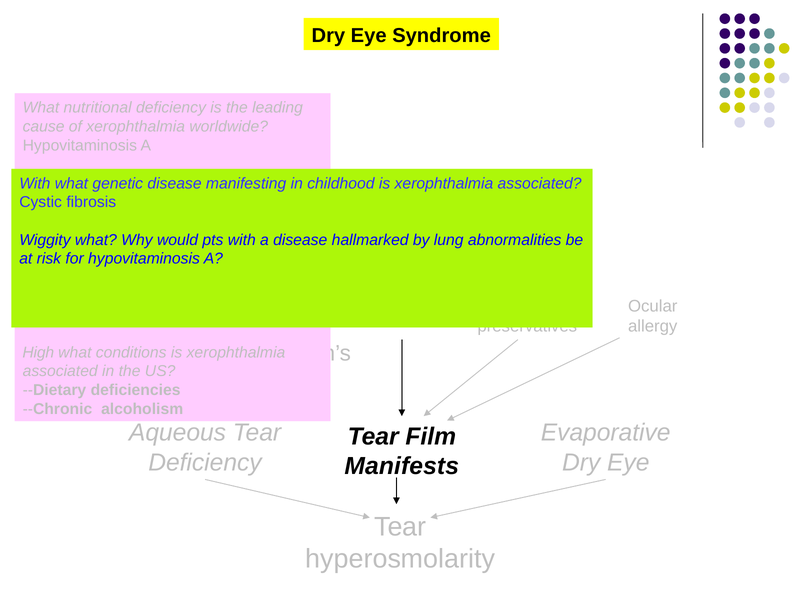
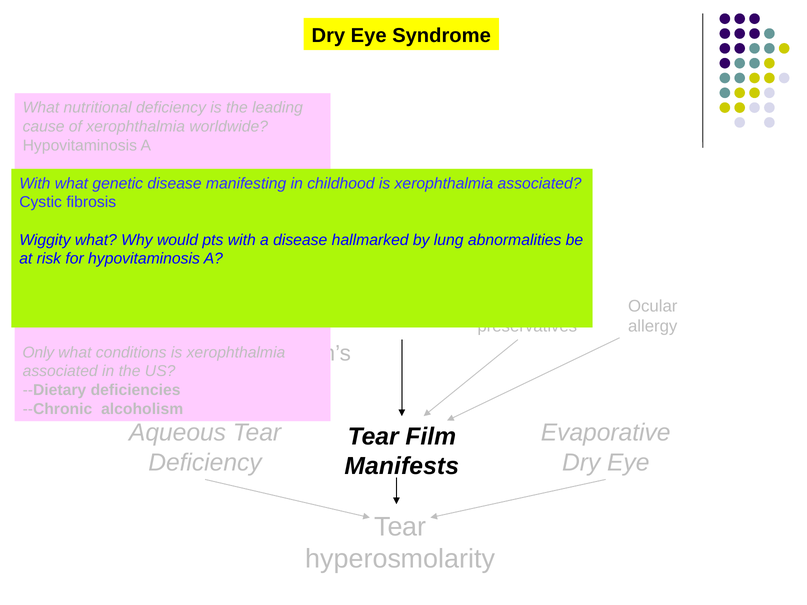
High: High -> Only (38, 353)
